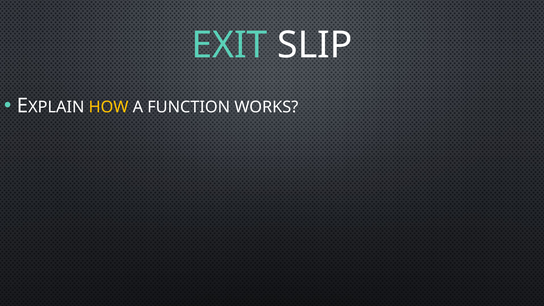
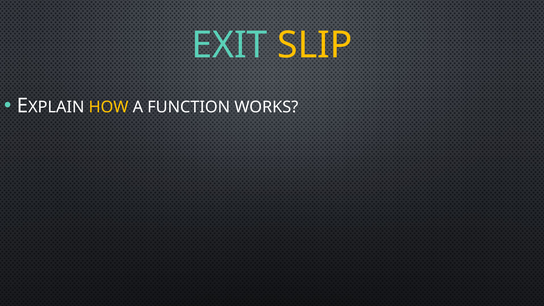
SLIP colour: white -> yellow (315, 45)
